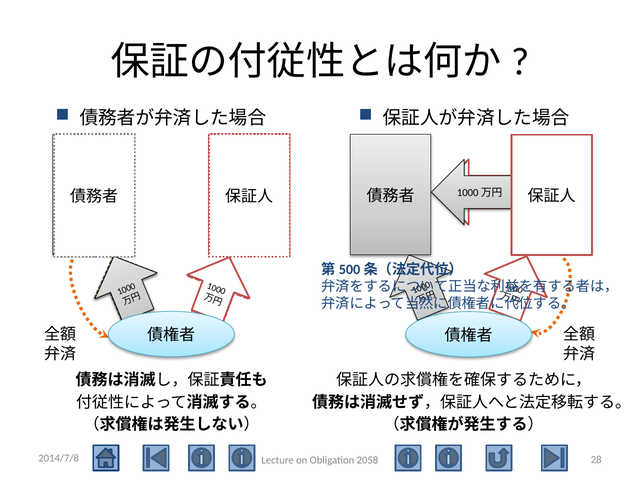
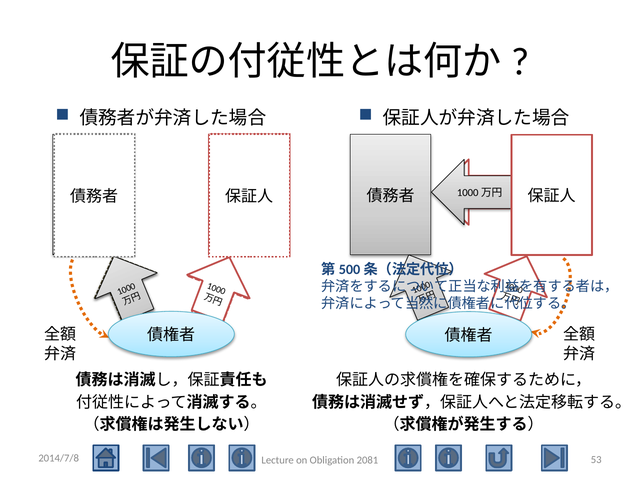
28: 28 -> 53 (596, 460)
2058: 2058 -> 2081 (367, 460)
